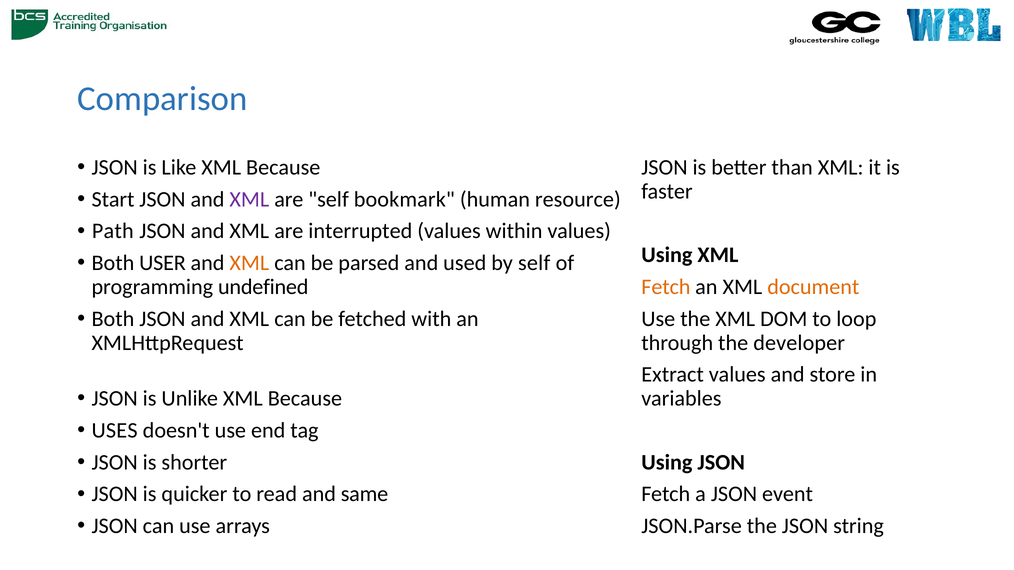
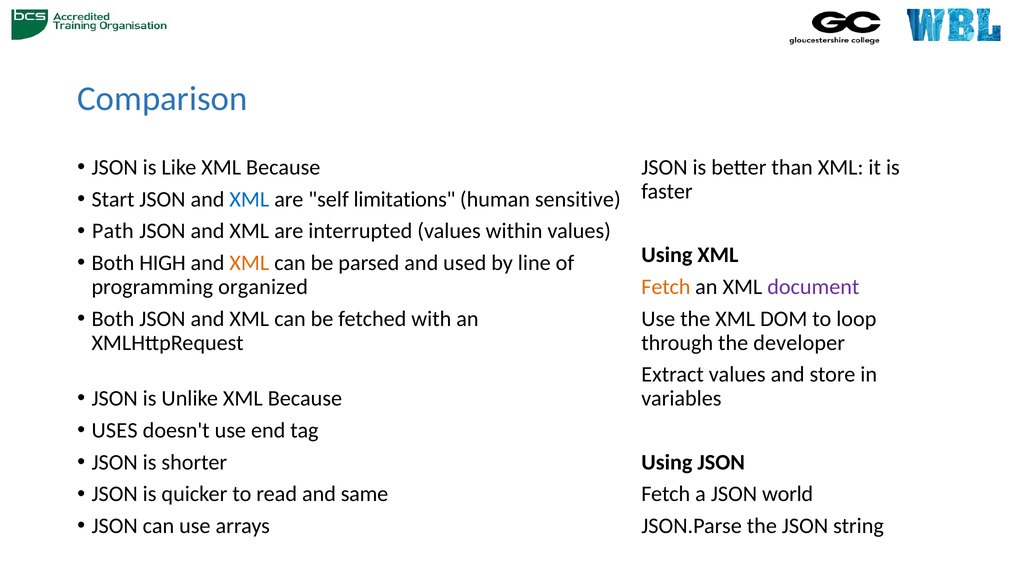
XML colour: purple -> blue (249, 199)
bookmark: bookmark -> limitations (404, 199)
resource: resource -> sensitive (578, 199)
USER: USER -> HIGH (163, 263)
by self: self -> line (534, 263)
undefined: undefined -> organized (263, 287)
document colour: orange -> purple (813, 287)
event: event -> world (788, 494)
